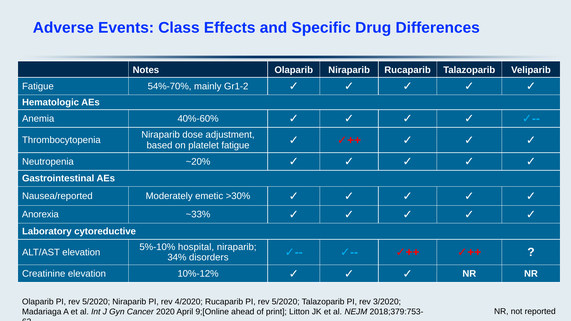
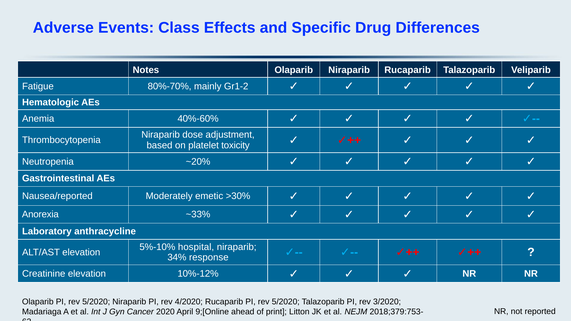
54%-70%: 54%-70% -> 80%-70% (170, 86)
platelet fatigue: fatigue -> toxicity (235, 145)
cytoreductive: cytoreductive -> anthracycline (105, 232)
disorders: disorders -> response (209, 258)
